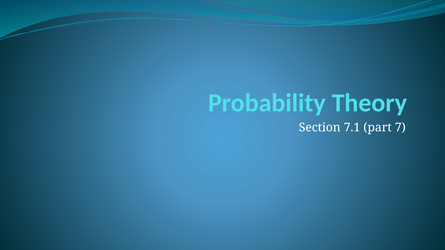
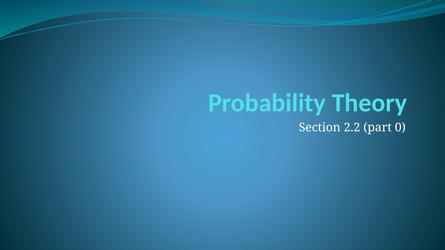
7.1: 7.1 -> 2.2 (352, 128)
7: 7 -> 0 (400, 128)
